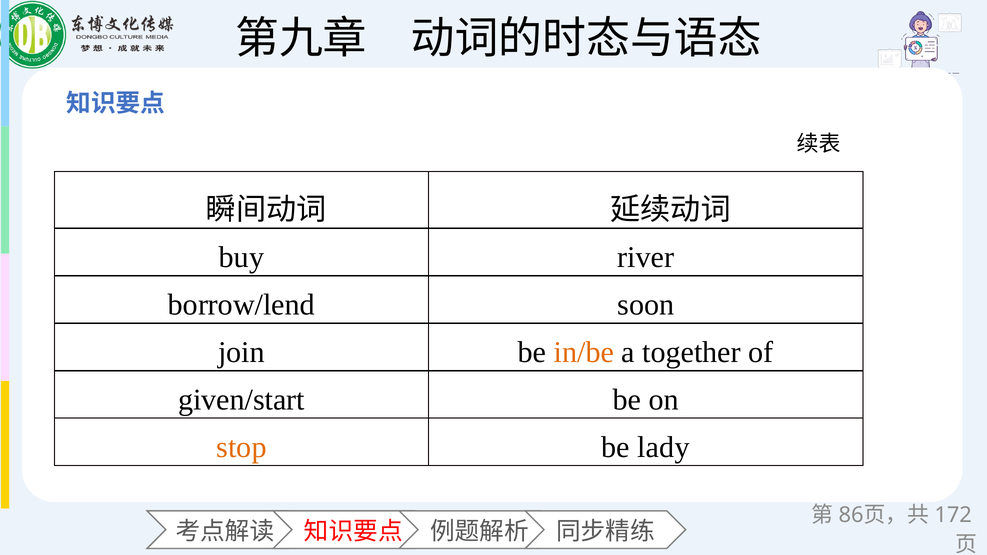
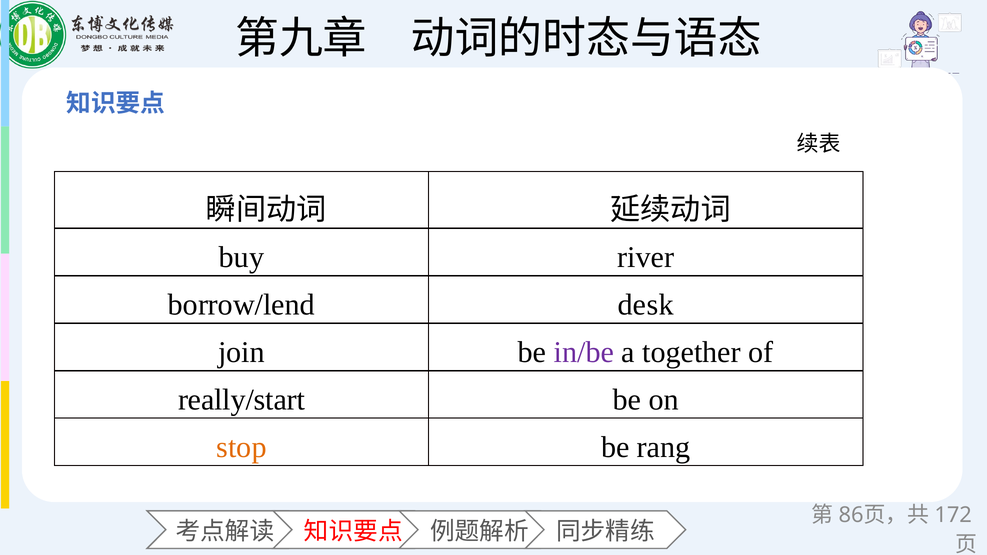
soon: soon -> desk (646, 305)
in/be colour: orange -> purple (584, 352)
given/start: given/start -> really/start (241, 400)
lady: lady -> rang (664, 447)
